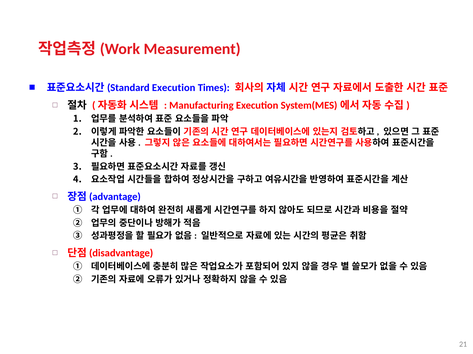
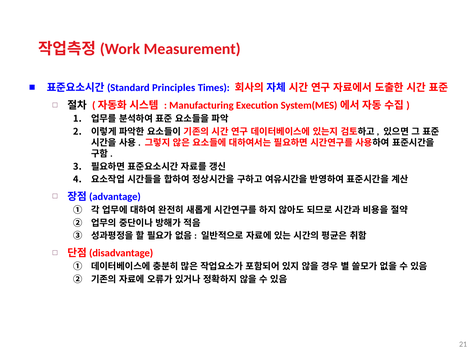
Execution: Execution -> Principles (174, 88)
